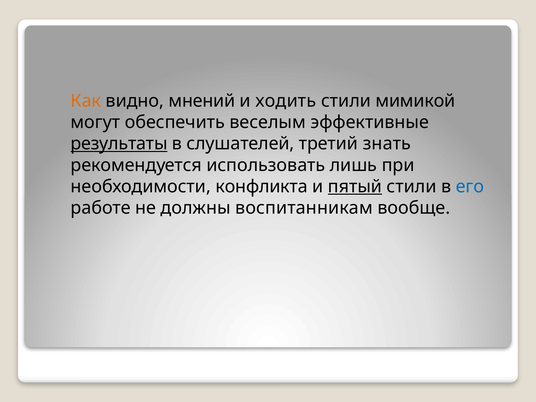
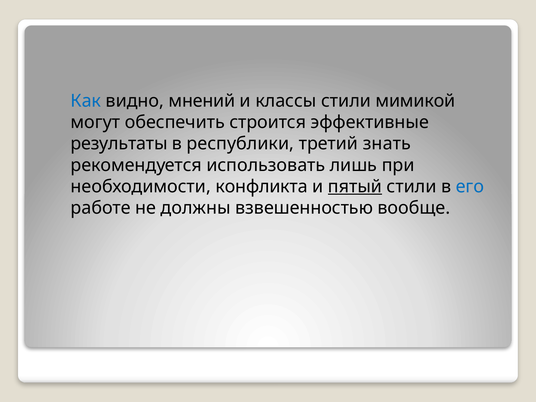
Как colour: orange -> blue (86, 101)
ходить: ходить -> классы (286, 101)
веселым: веселым -> строится (268, 122)
результаты underline: present -> none (119, 144)
слушателей: слушателей -> республики (240, 144)
воспитанникам: воспитанникам -> взвешенностью (304, 208)
